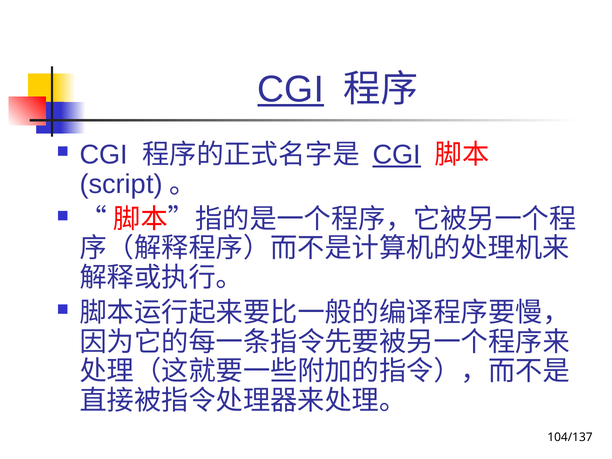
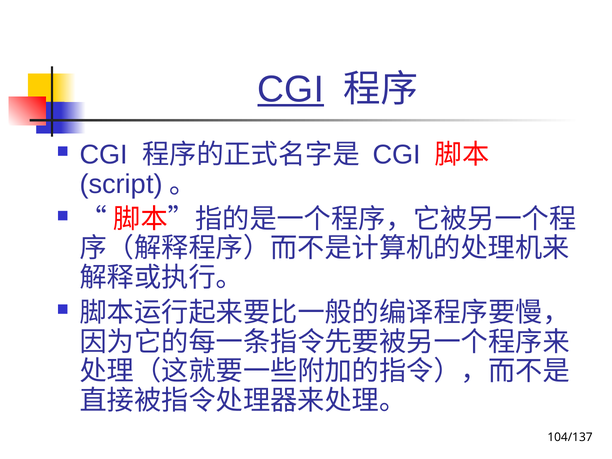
CGI underline: present -> none (397, 155)
